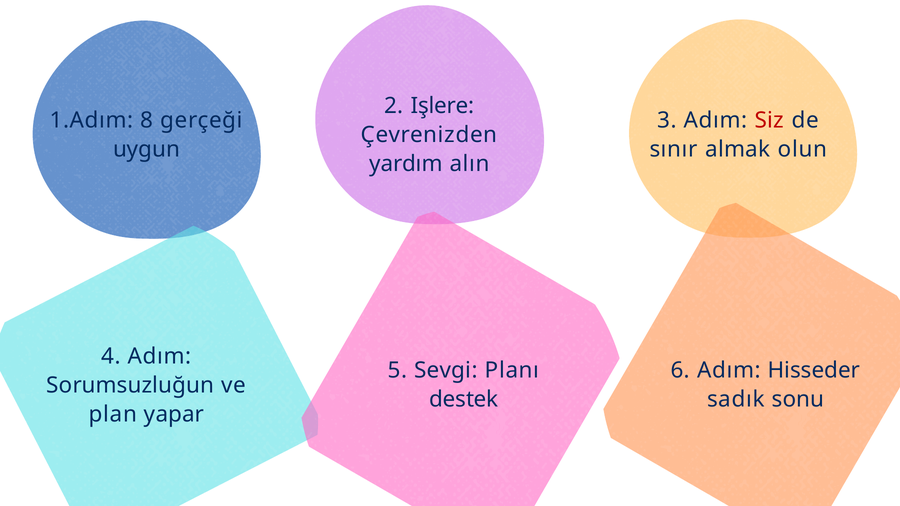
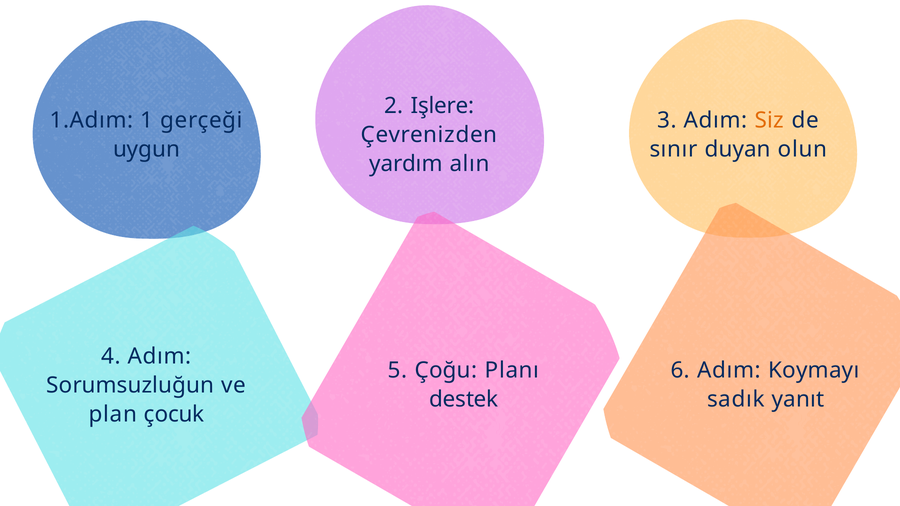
8: 8 -> 1 (147, 120)
Siz colour: red -> orange (769, 120)
almak: almak -> duyan (738, 149)
Sevgi: Sevgi -> Çoğu (446, 371)
Hisseder: Hisseder -> Koymayı (814, 371)
sonu: sonu -> yanıt (798, 400)
yapar: yapar -> çocuk (174, 414)
